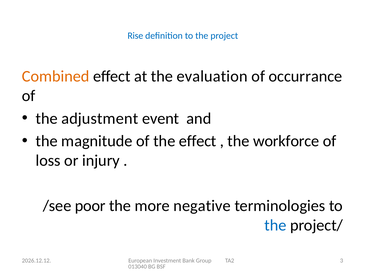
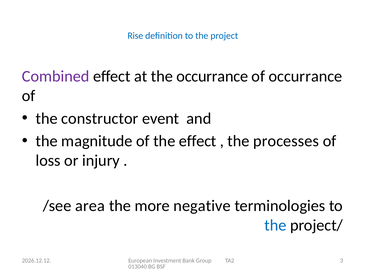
Combined colour: orange -> purple (56, 77)
the evaluation: evaluation -> occurrance (212, 77)
adjustment: adjustment -> constructor (100, 119)
workforce: workforce -> processes (286, 141)
poor: poor -> area (90, 206)
